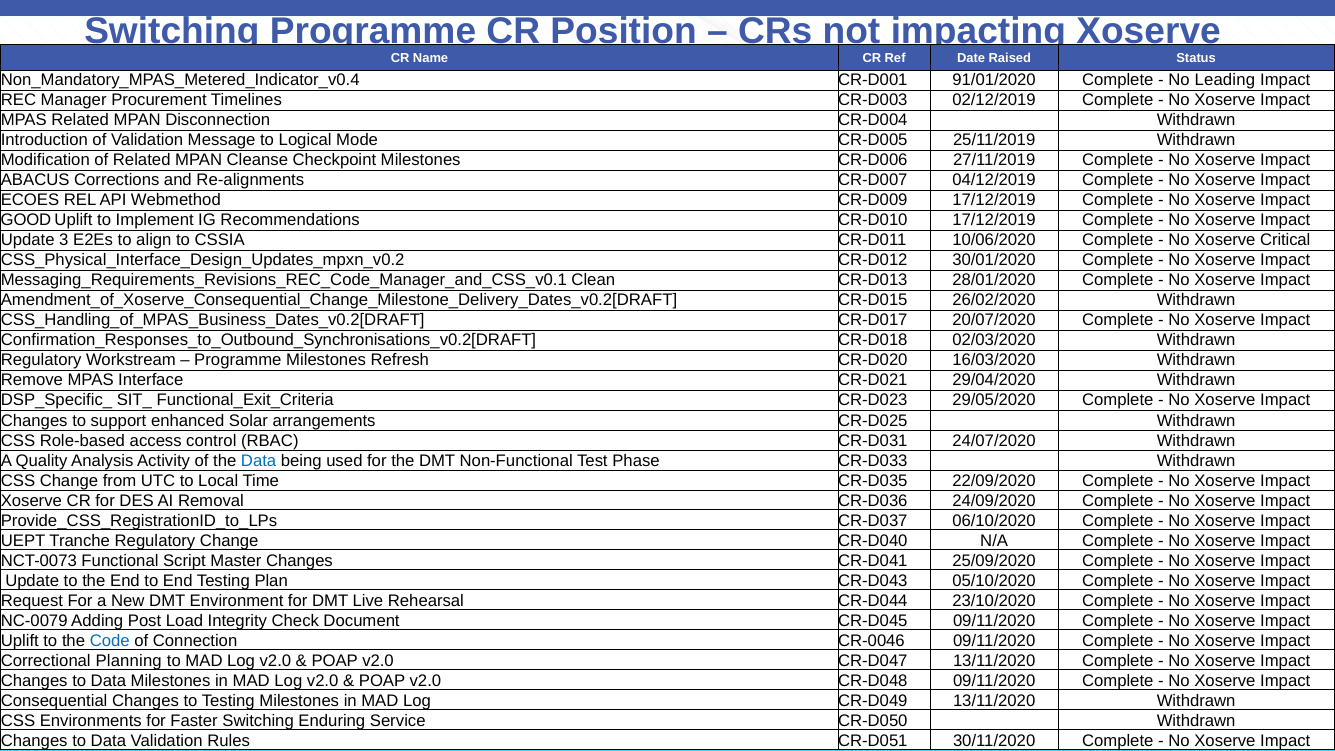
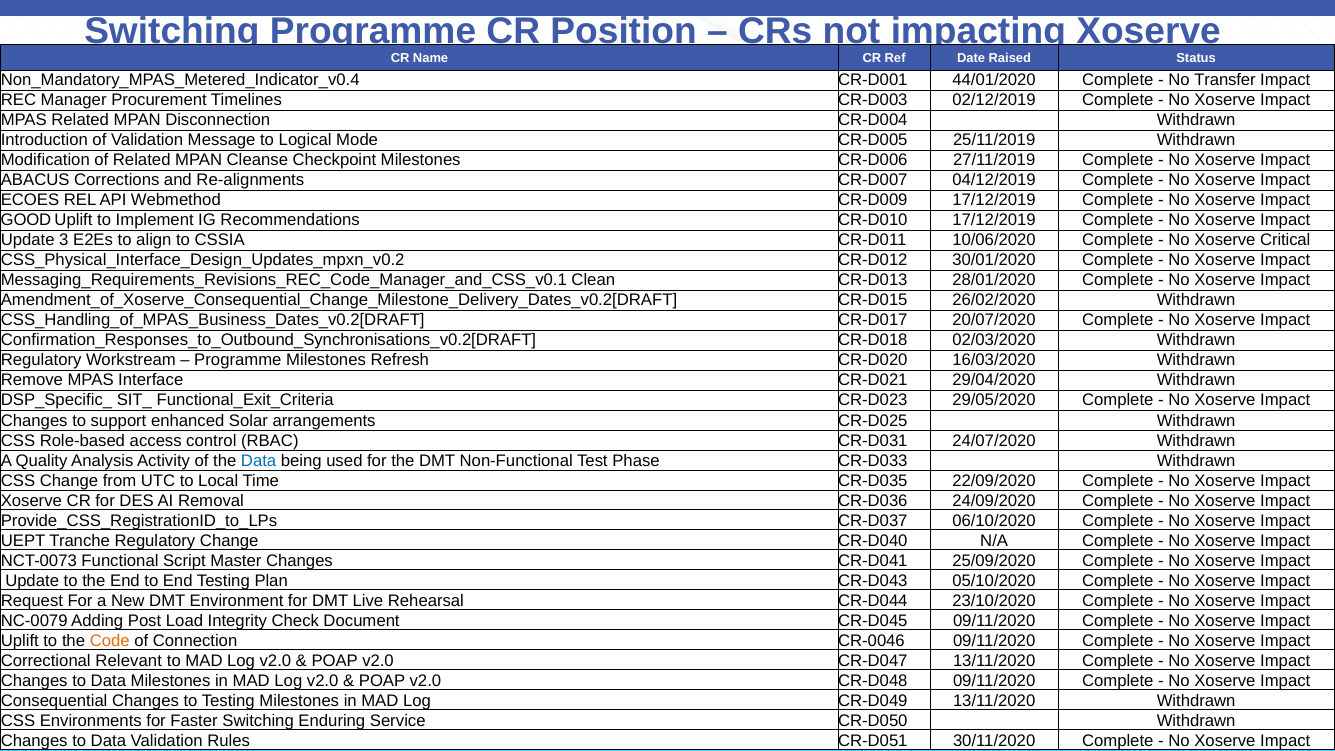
91/01/2020: 91/01/2020 -> 44/01/2020 (994, 80)
Leading: Leading -> Transfer (1225, 80)
Code colour: blue -> orange (110, 641)
Planning: Planning -> Relevant (129, 661)
